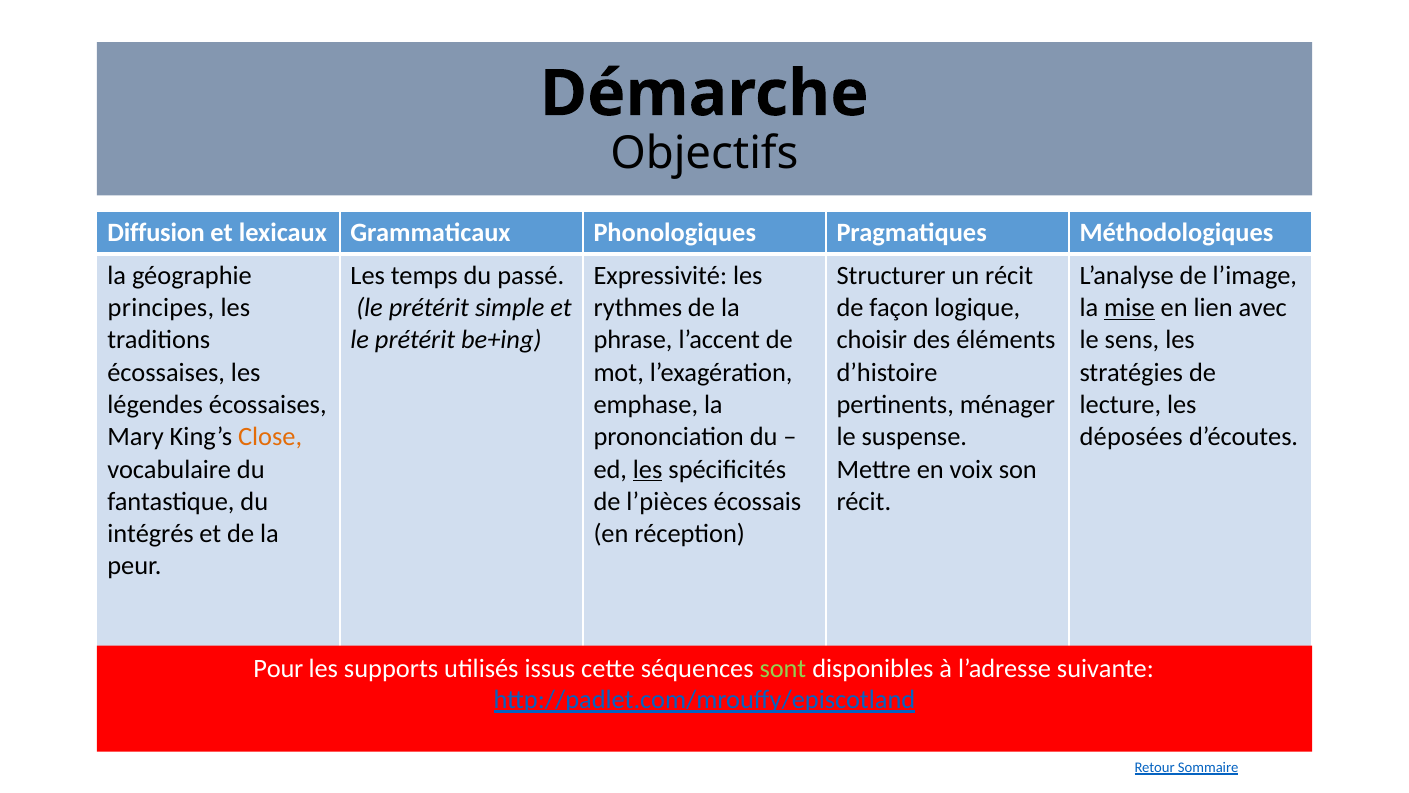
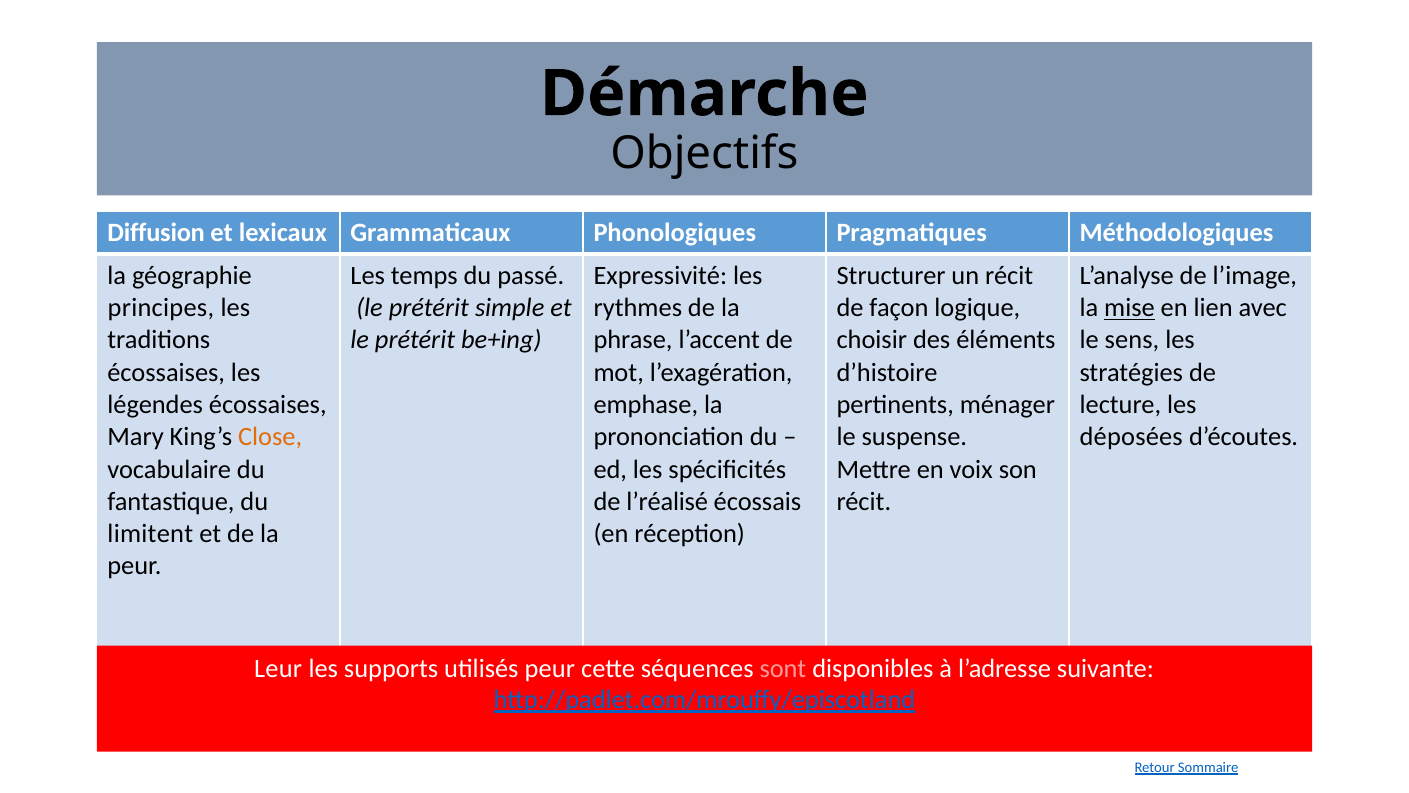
les underline: present -> none (648, 469)
l’pièces: l’pièces -> l’réalisé (667, 501)
intégrés: intégrés -> limitent (150, 534)
Pour: Pour -> Leur (278, 668)
utilisés issus: issus -> peur (550, 668)
sont colour: light green -> pink (783, 668)
